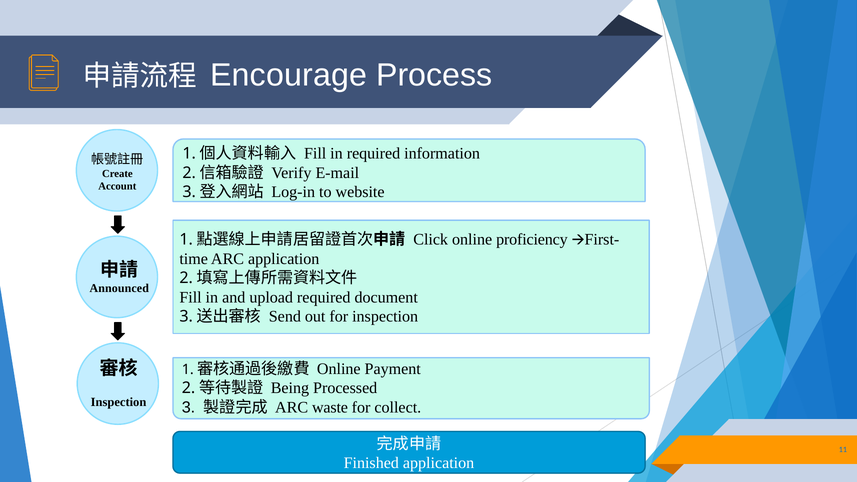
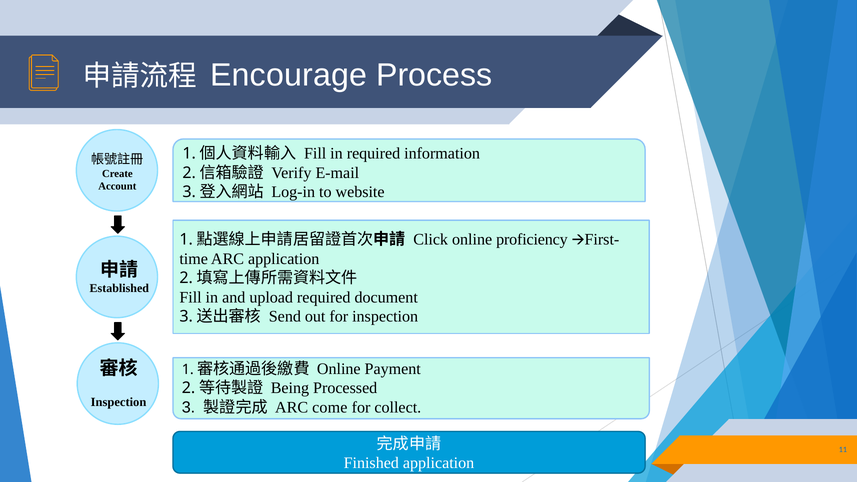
Announced: Announced -> Established (119, 288)
waste: waste -> come (330, 407)
